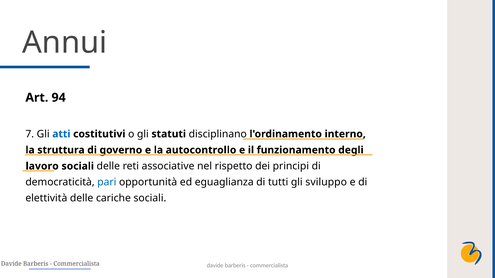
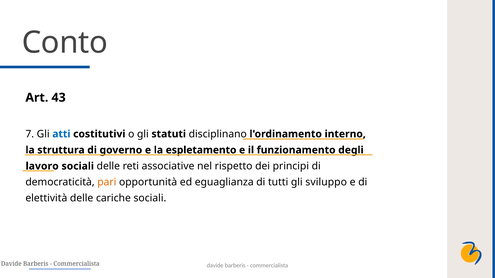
Annui: Annui -> Conto (65, 43)
94: 94 -> 43 (59, 98)
autocontrollo: autocontrollo -> espletamento (201, 150)
pari colour: blue -> orange (107, 182)
